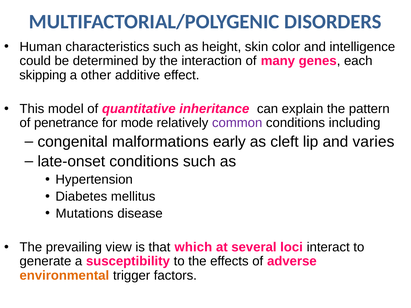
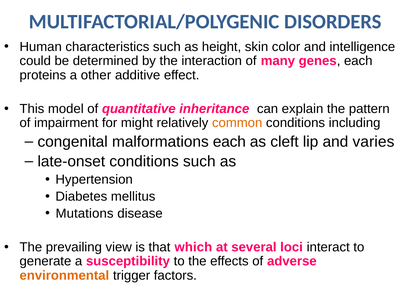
skipping: skipping -> proteins (43, 75)
penetrance: penetrance -> impairment (66, 123)
mode: mode -> might (137, 123)
common colour: purple -> orange (237, 123)
malformations early: early -> each (229, 142)
